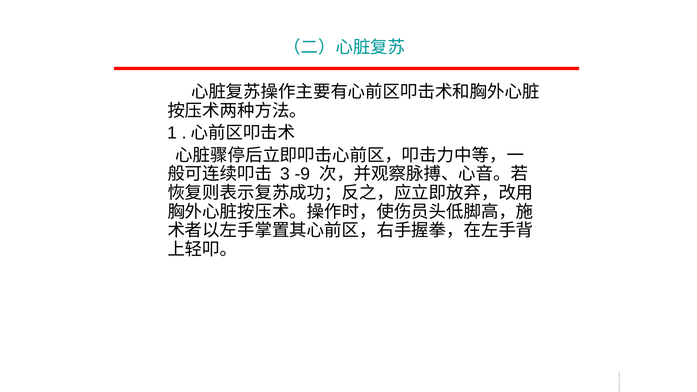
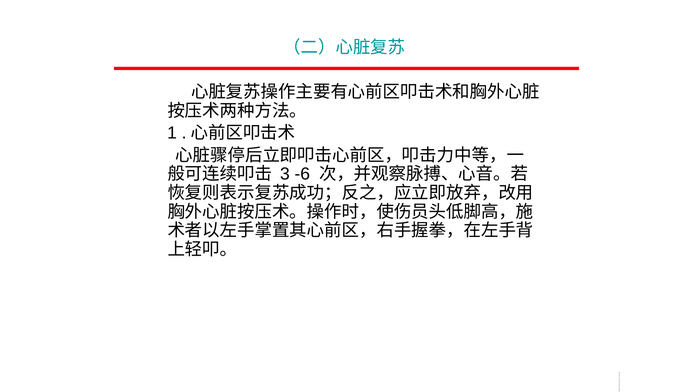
-9: -9 -> -6 (302, 174)
